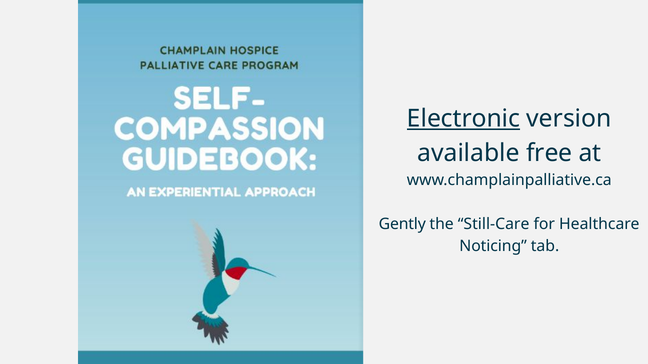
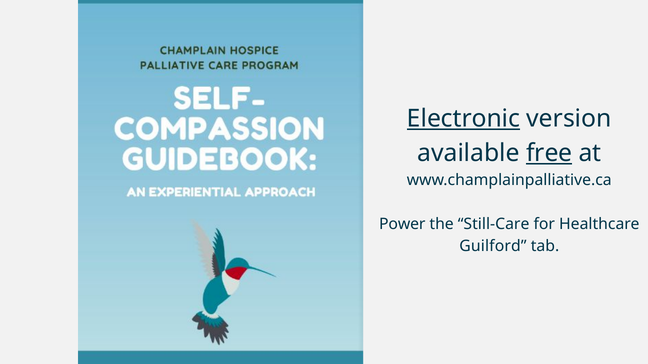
free underline: none -> present (549, 153)
Gently: Gently -> Power (402, 224)
Noticing: Noticing -> Guilford (493, 246)
